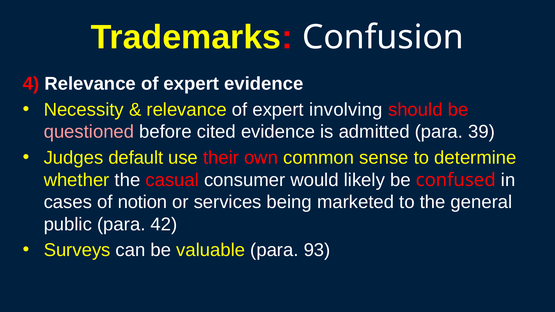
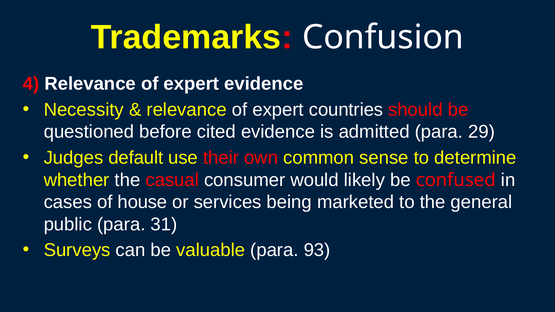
involving: involving -> countries (346, 110)
questioned colour: pink -> white (89, 132)
39: 39 -> 29 (482, 132)
notion: notion -> house (142, 202)
42: 42 -> 31 (164, 224)
